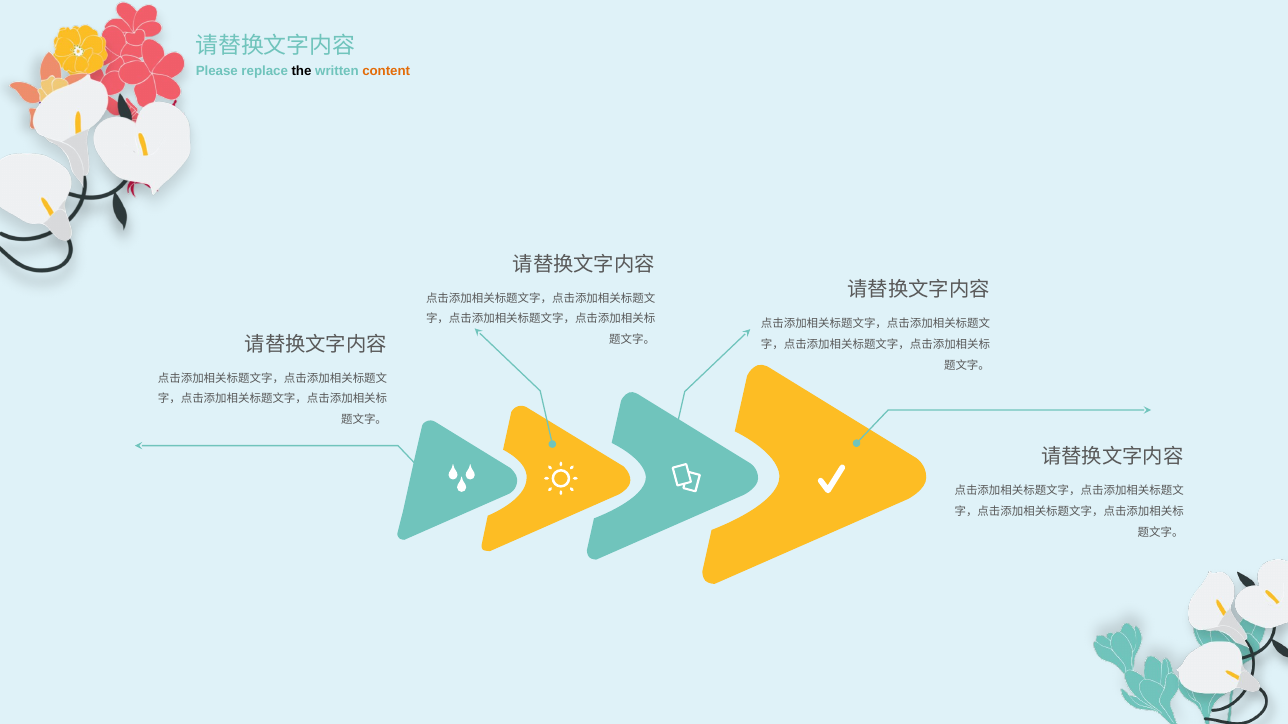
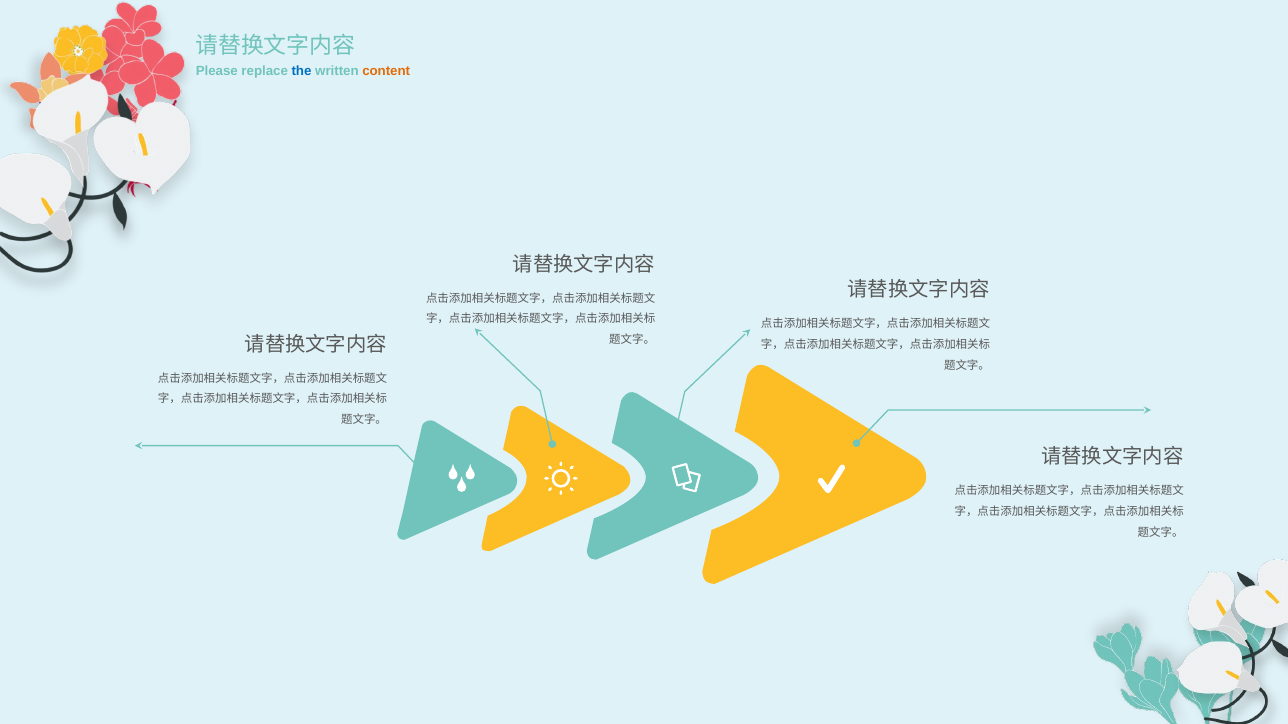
the colour: black -> blue (302, 71)
